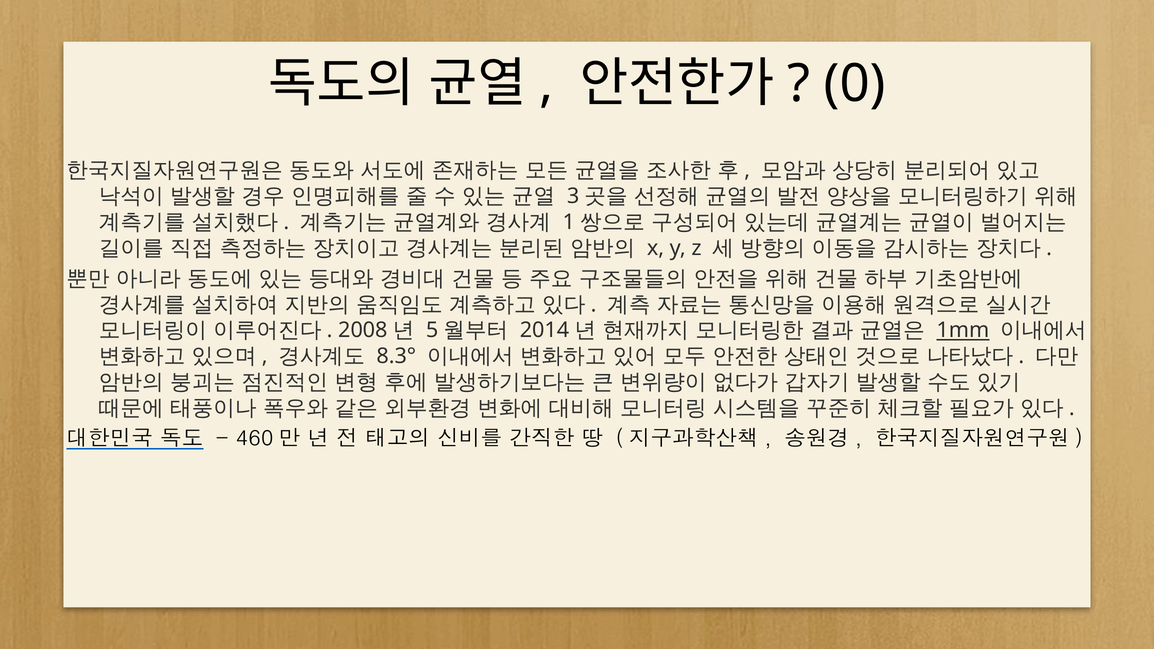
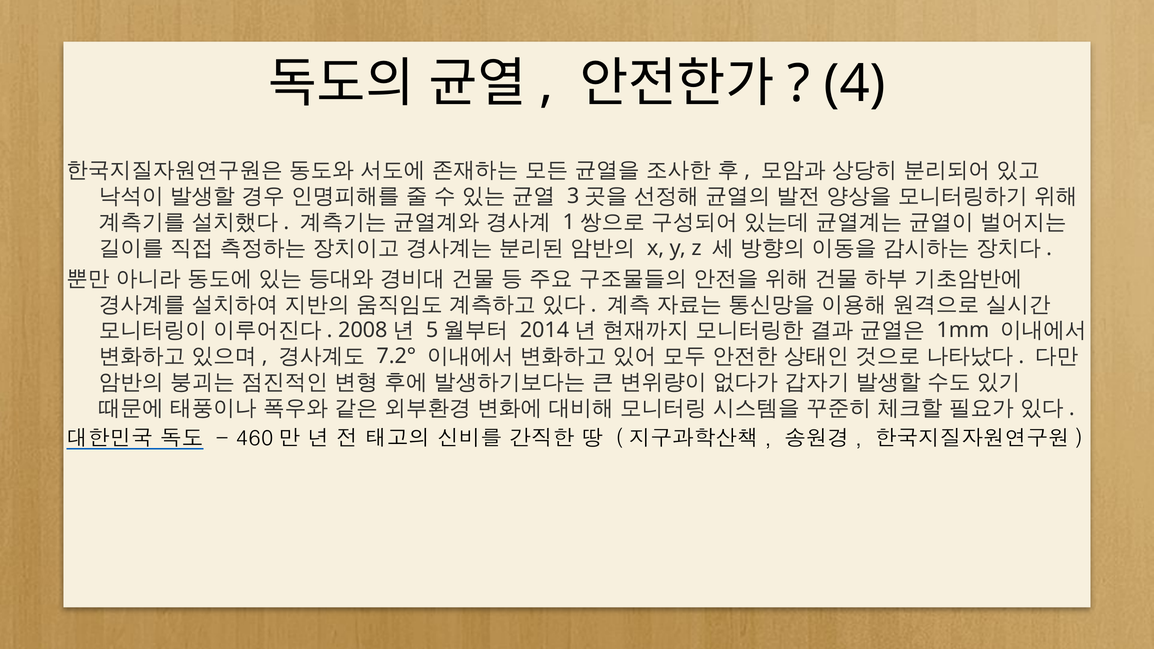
0: 0 -> 4 (855, 84)
1mm underline: present -> none (963, 330)
8.3°: 8.3° -> 7.2° (396, 356)
